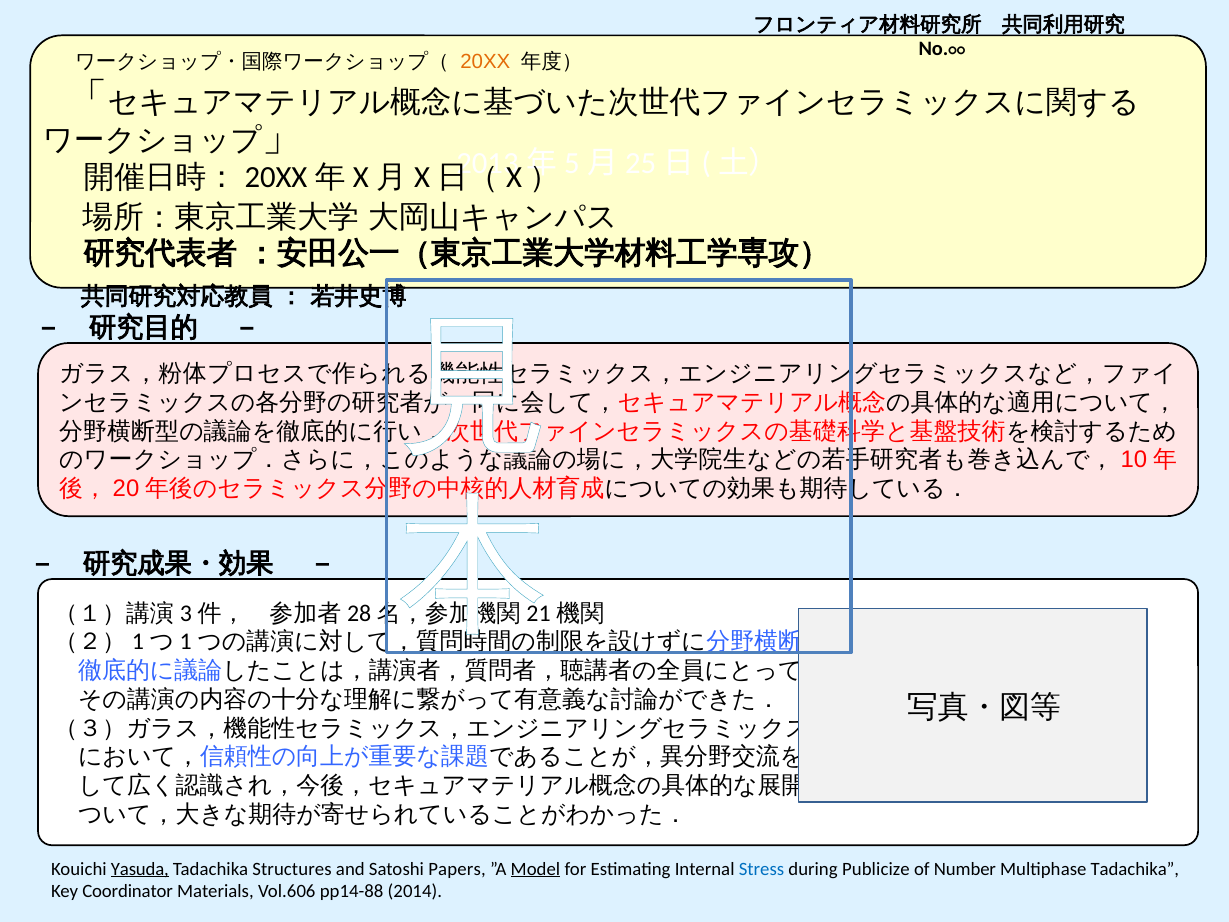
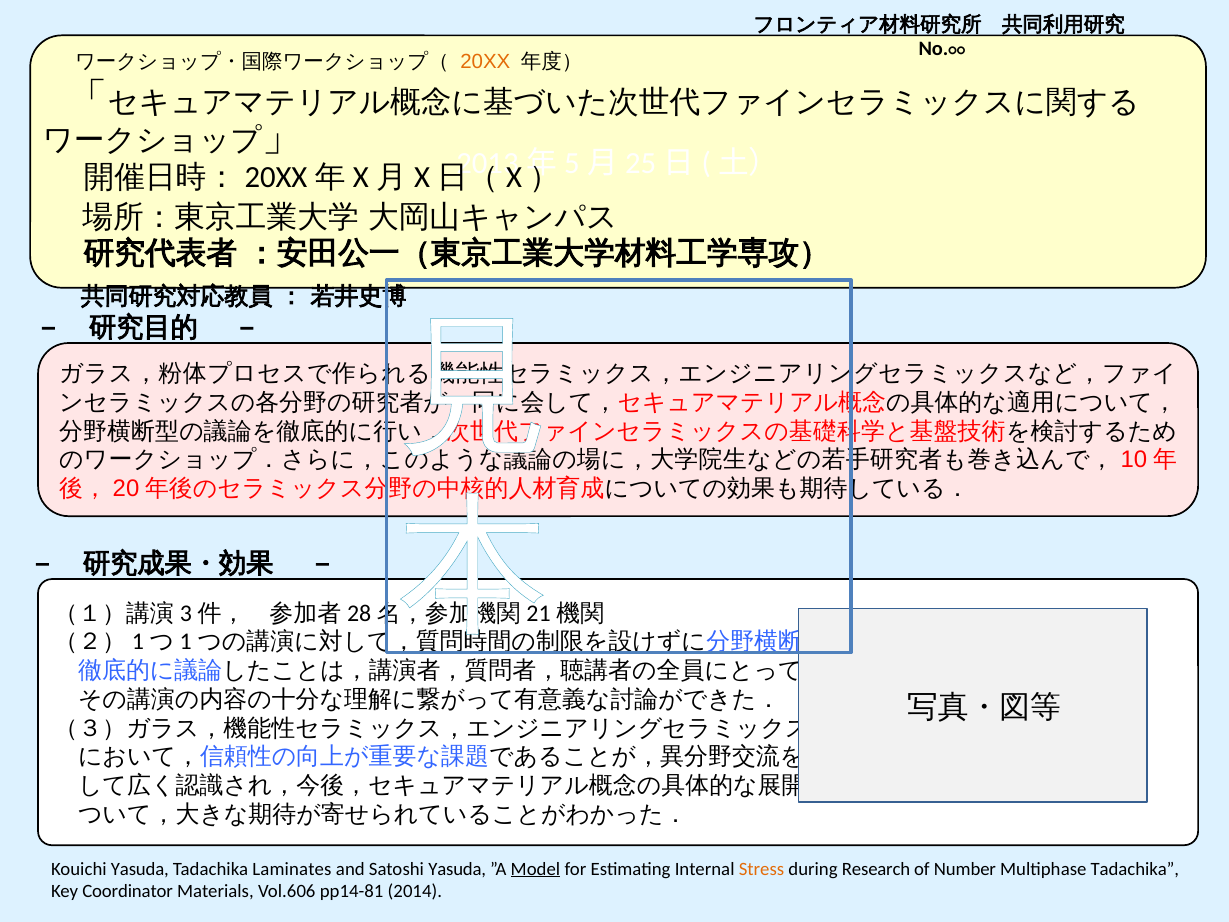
Yasuda underline: present -> none (140, 869)
Structures: Structures -> Laminates (292, 869)
Satoshi Papers: Papers -> Yasuda (457, 869)
Stress colour: blue -> orange (762, 869)
Publicize: Publicize -> Research (876, 869)
pp14-88: pp14-88 -> pp14-81 (352, 891)
